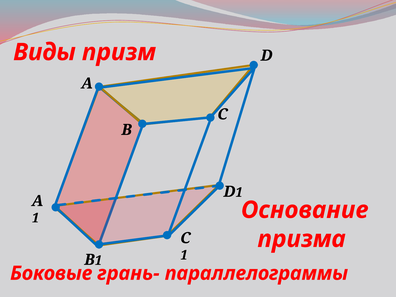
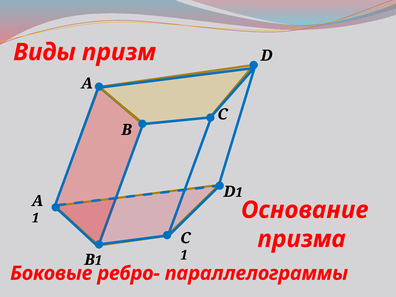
грань-: грань- -> ребро- (129, 273)
